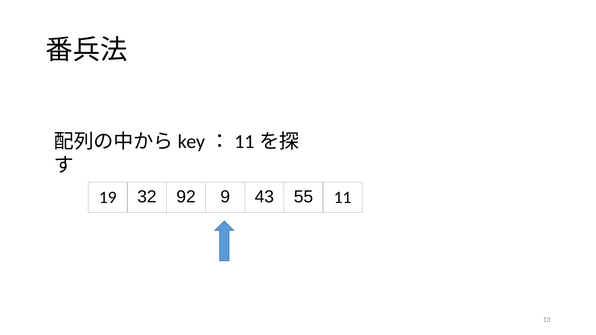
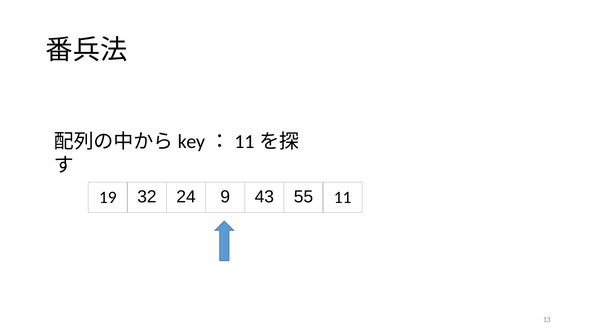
92: 92 -> 24 (186, 197)
